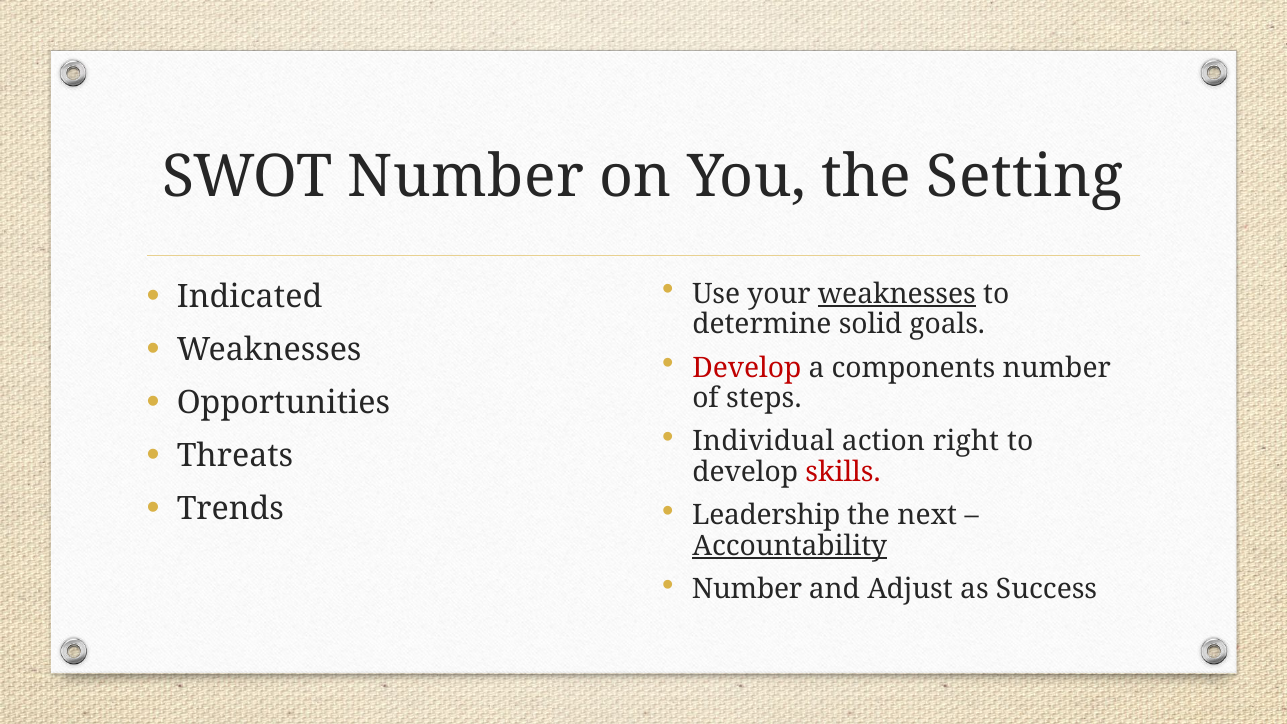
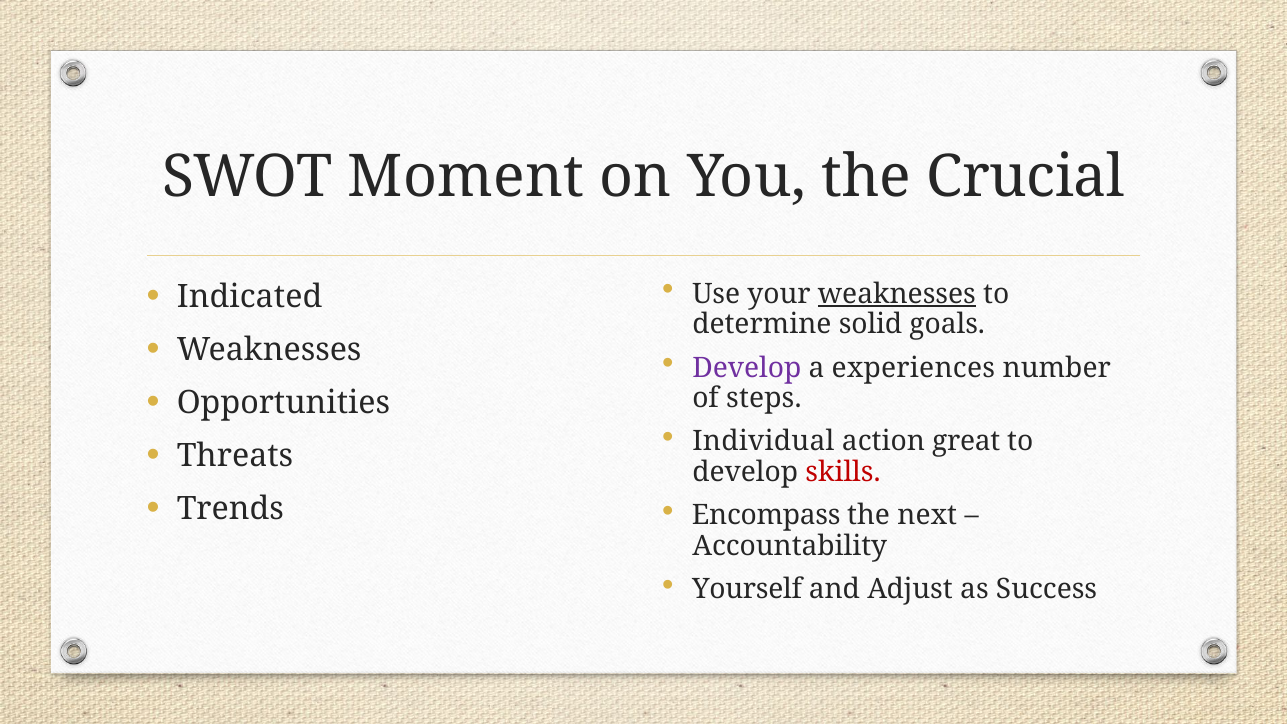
SWOT Number: Number -> Moment (466, 177)
Setting: Setting -> Crucial (1026, 177)
Develop colour: red -> purple (747, 368)
components: components -> experiences (913, 368)
right: right -> great (966, 442)
Leadership: Leadership -> Encompass (766, 515)
Accountability underline: present -> none (790, 546)
Number: Number -> Yourself (747, 589)
